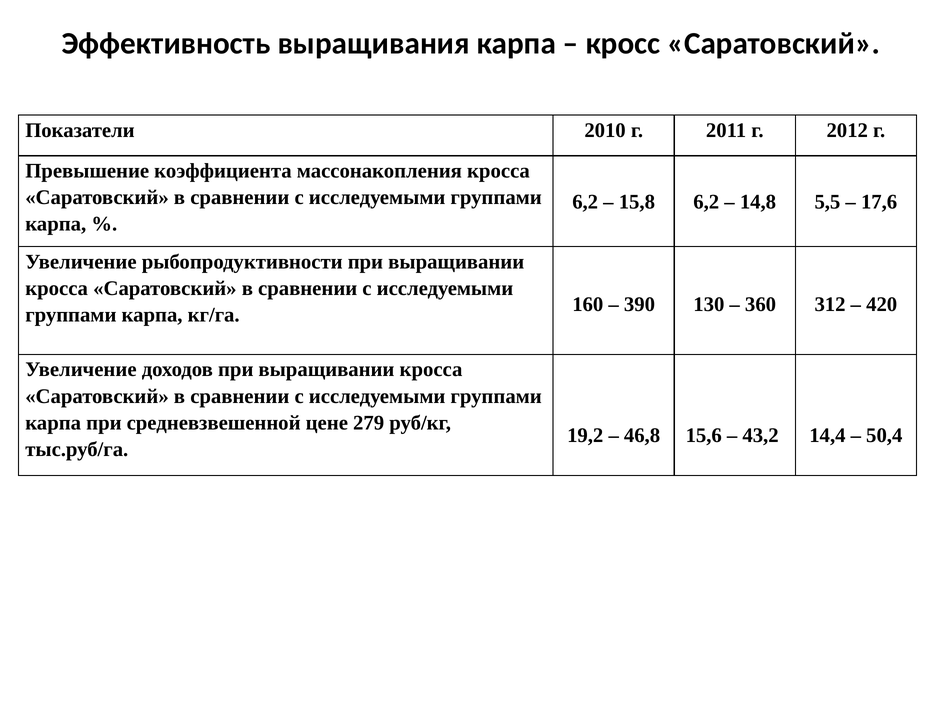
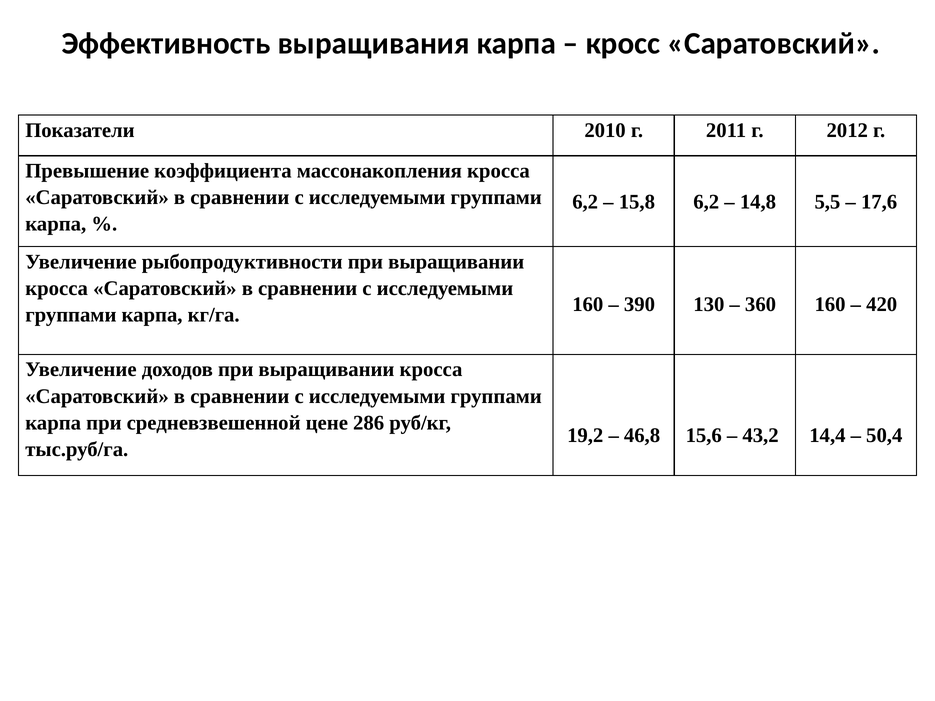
360 312: 312 -> 160 (830, 305)
279: 279 -> 286 (369, 423)
